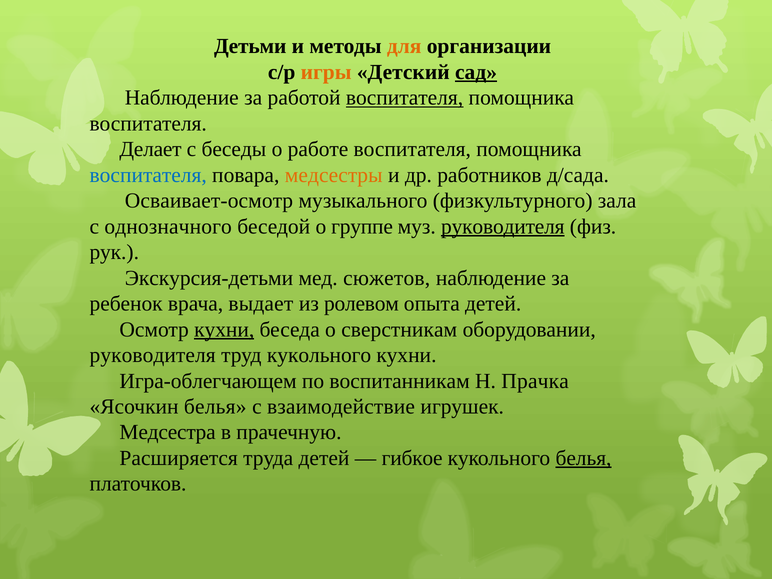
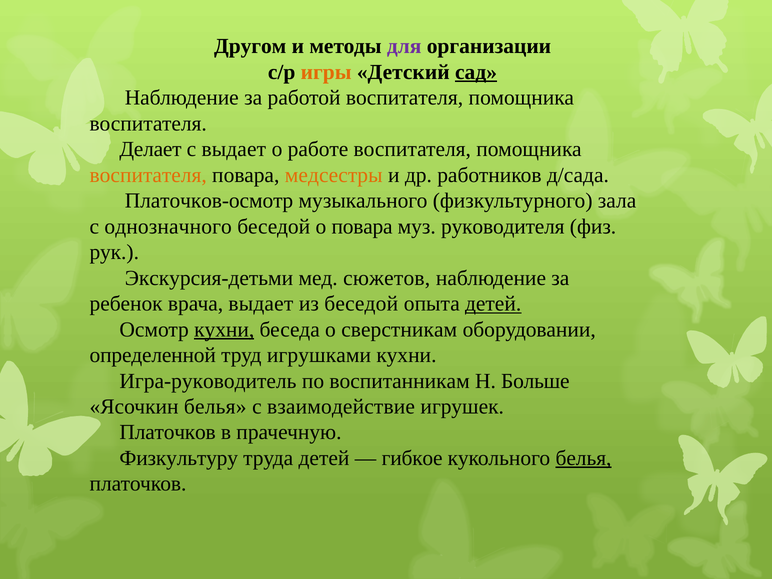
Детьми: Детьми -> Другом (250, 46)
для colour: orange -> purple (404, 46)
воспитателя underline: present -> none (405, 98)
с беседы: беседы -> выдает (234, 149)
воспитателя colour: blue -> orange (148, 175)
Осваивает-осмотр: Осваивает-осмотр -> Платочков-осмотр (209, 201)
о группе: группе -> повара (362, 226)
руководителя underline: present -> none (503, 226)
из ролевом: ролевом -> беседой (361, 304)
детей underline: none -> present (493, 304)
руководителя: руководителя -> определенной (153, 355)
труд кукольного: кукольного -> игрушками (319, 355)
Игра-облегчающем: Игра-облегчающем -> Игра-руководитель (208, 381)
Прачка: Прачка -> Больше (535, 381)
Медсестра: Медсестра -> Платочков (168, 432)
Расширяется: Расширяется -> Физкультуру (179, 458)
